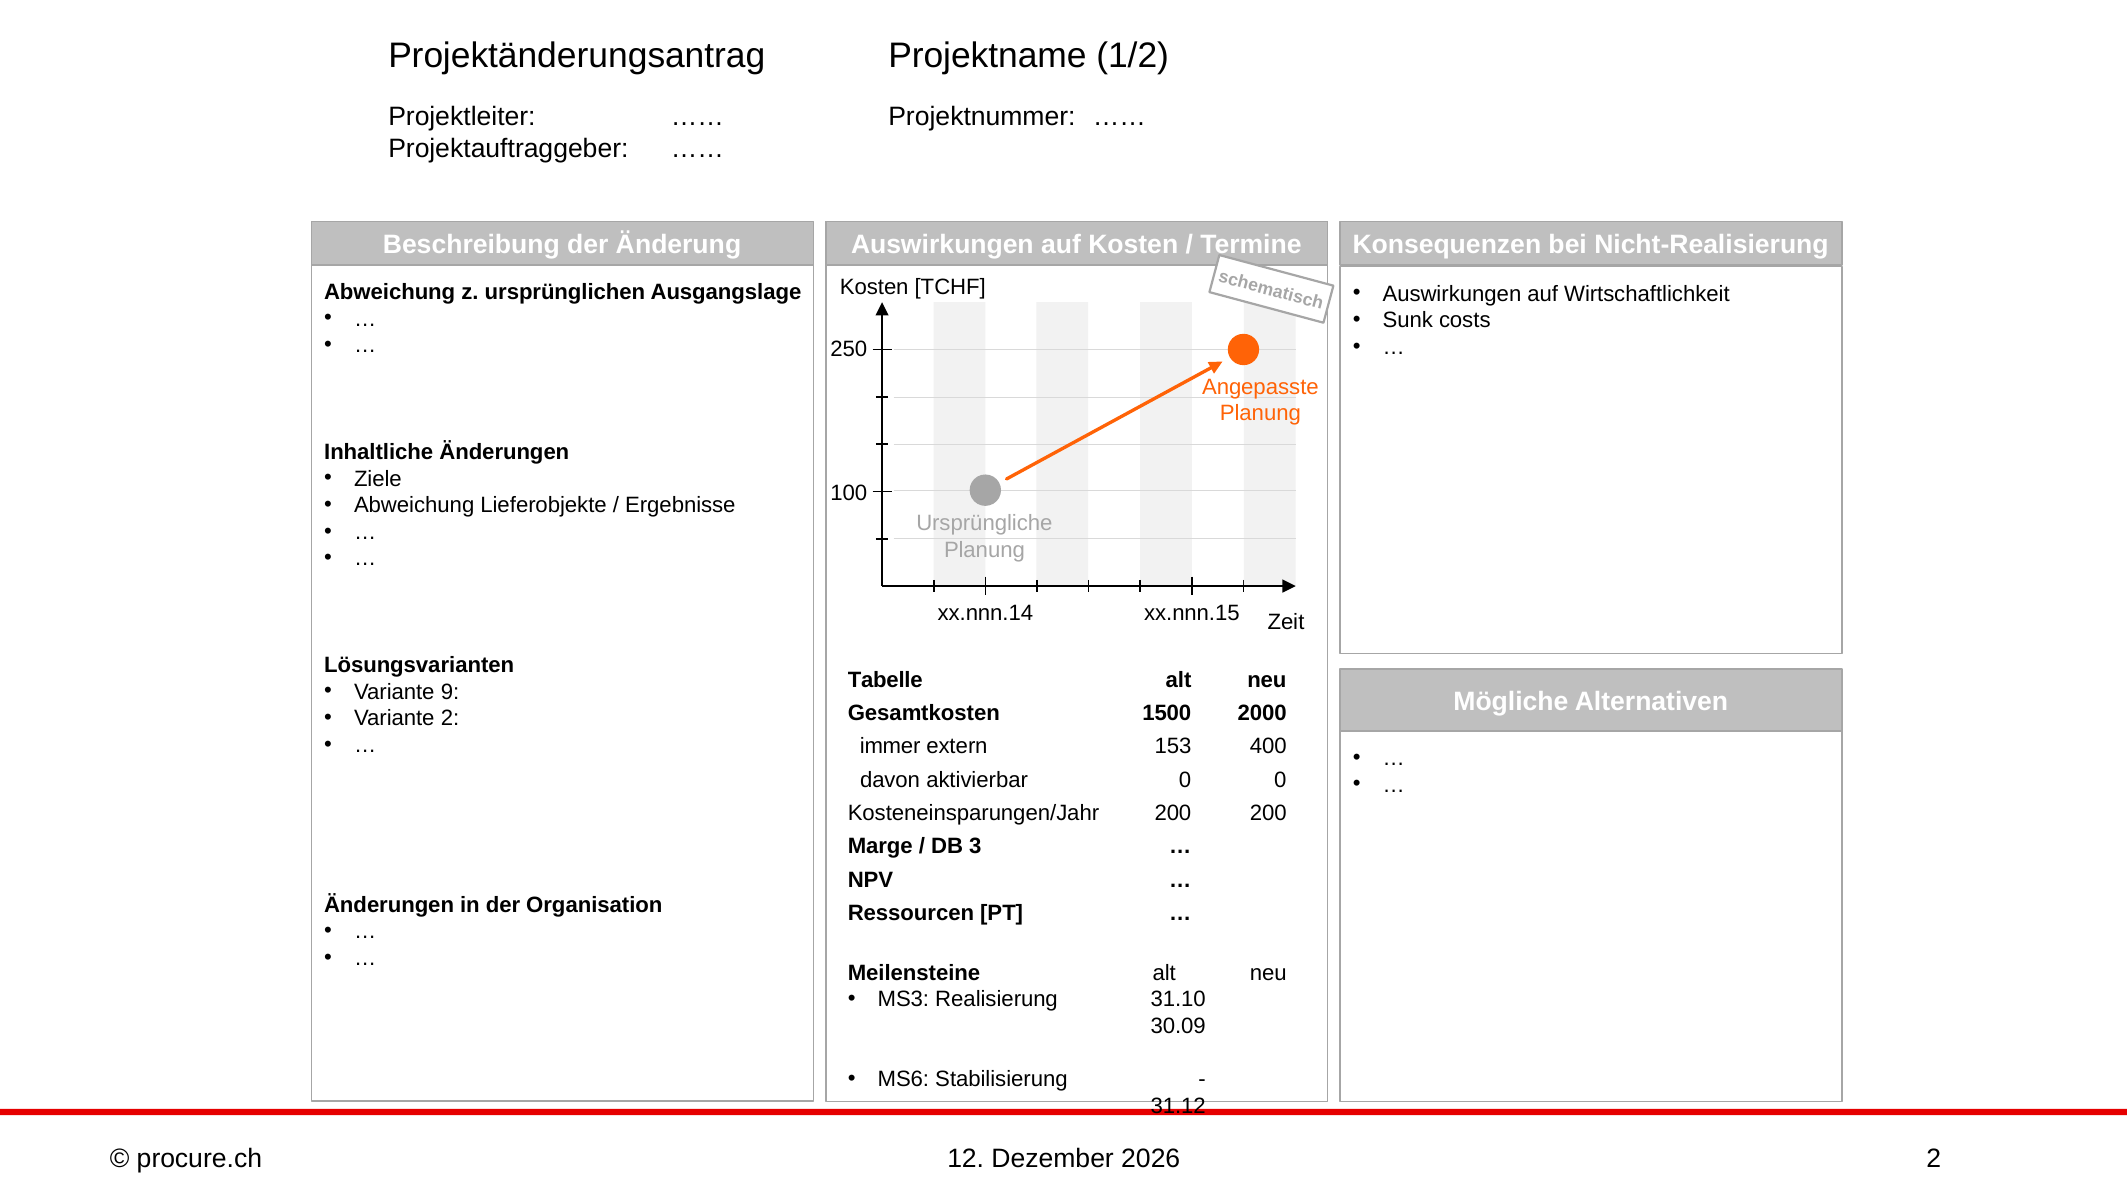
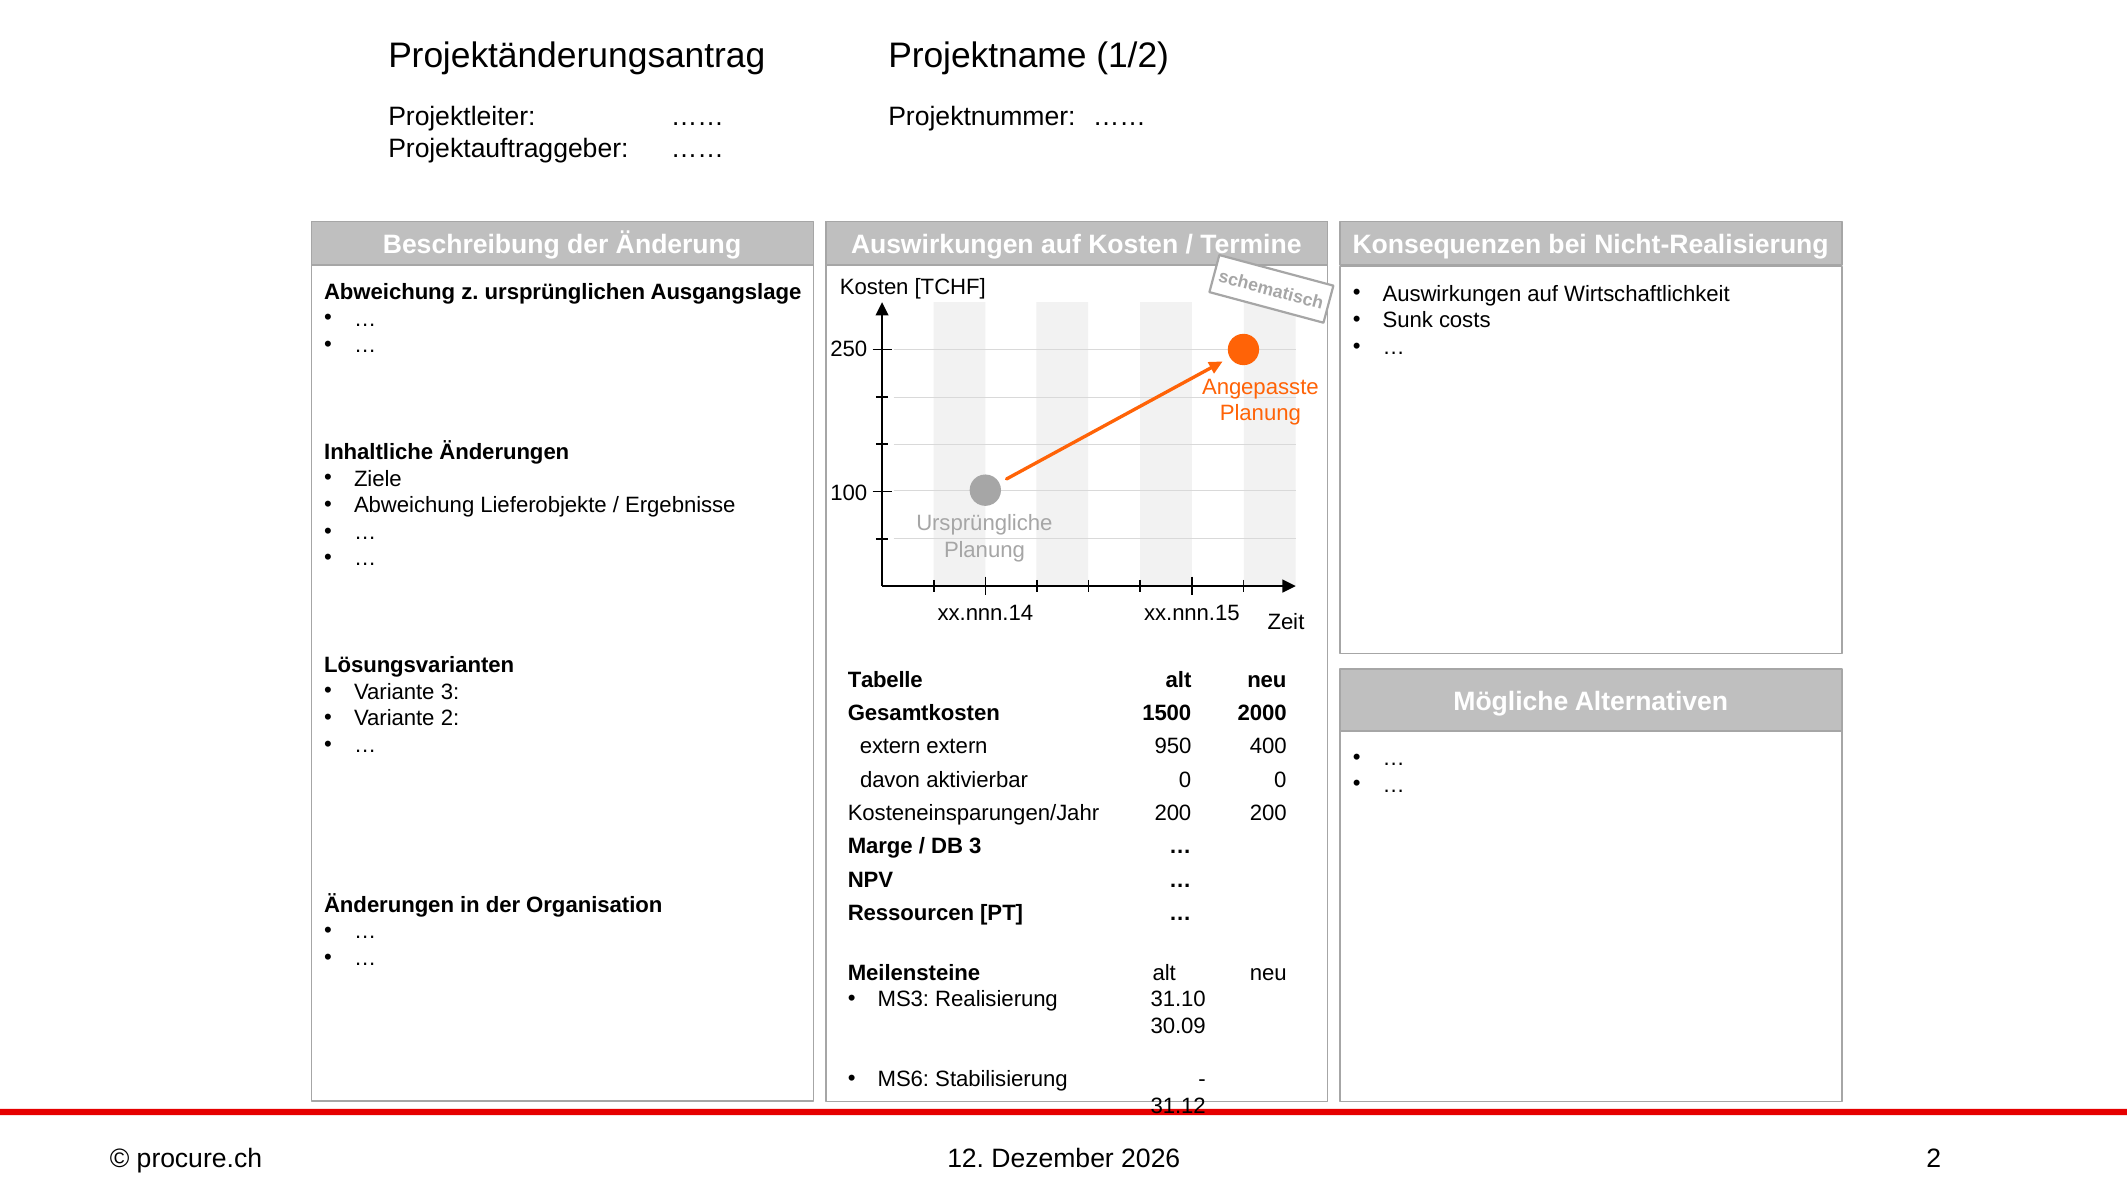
Variante 9: 9 -> 3 (450, 692)
immer: immer -> extern (890, 746)
153: 153 -> 950 (1173, 746)
